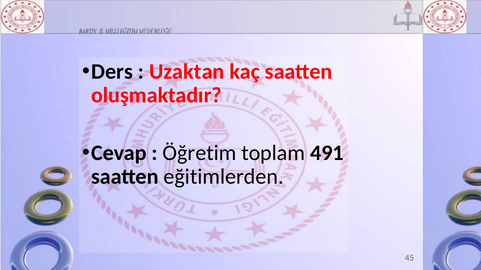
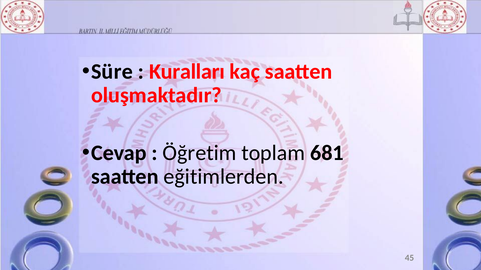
Ders: Ders -> Süre (112, 72)
Uzaktan: Uzaktan -> Kuralları (187, 72)
491: 491 -> 681 (327, 153)
